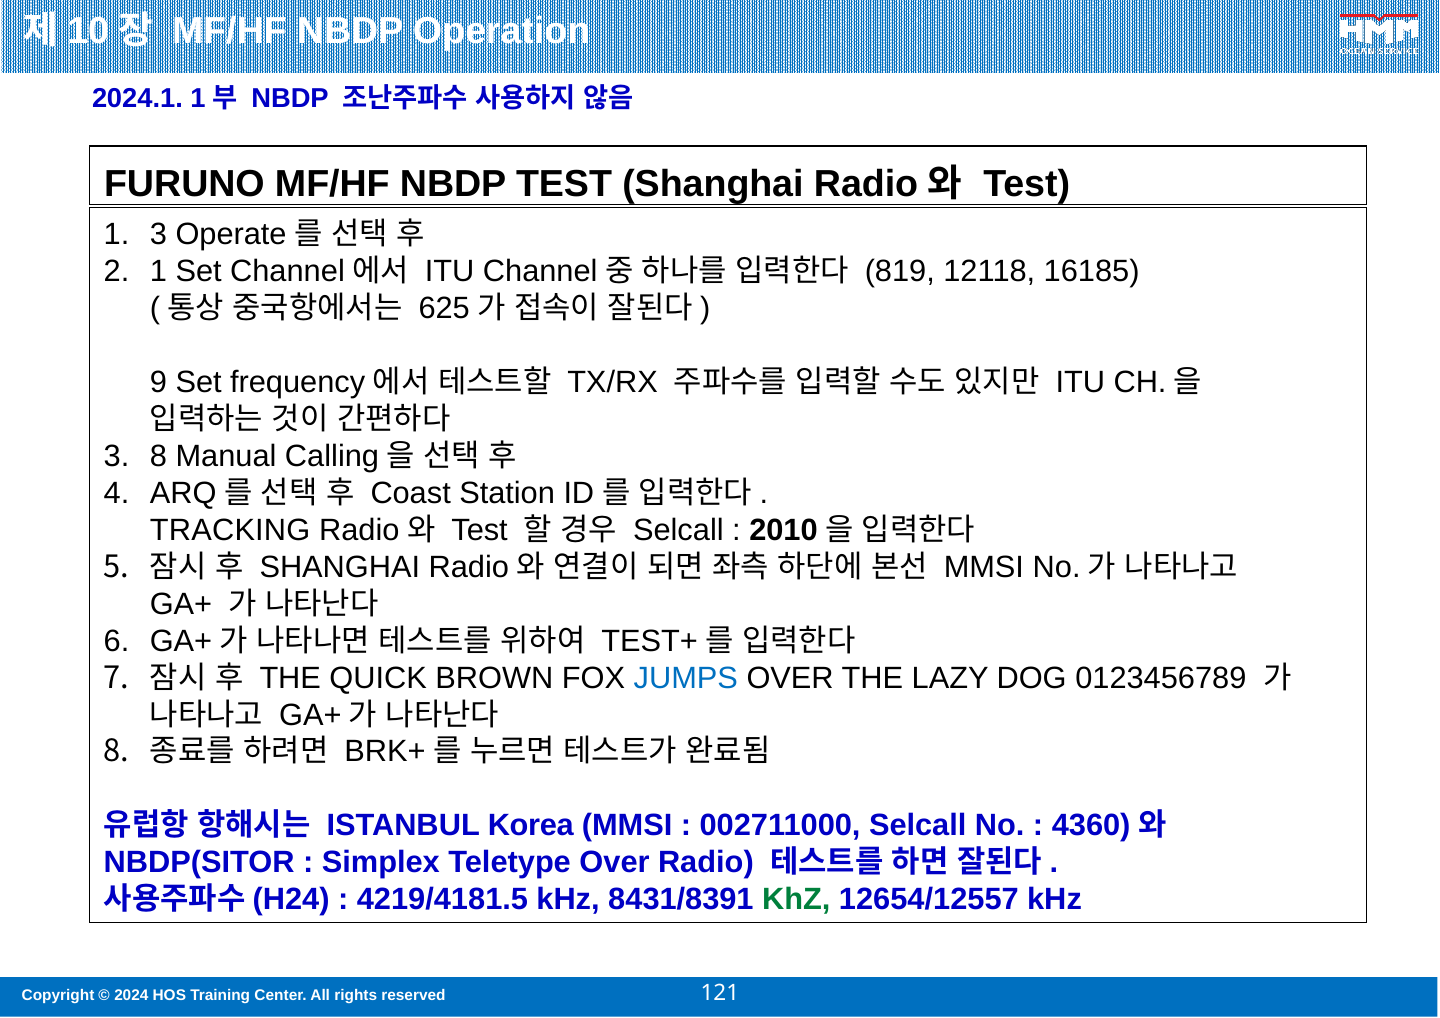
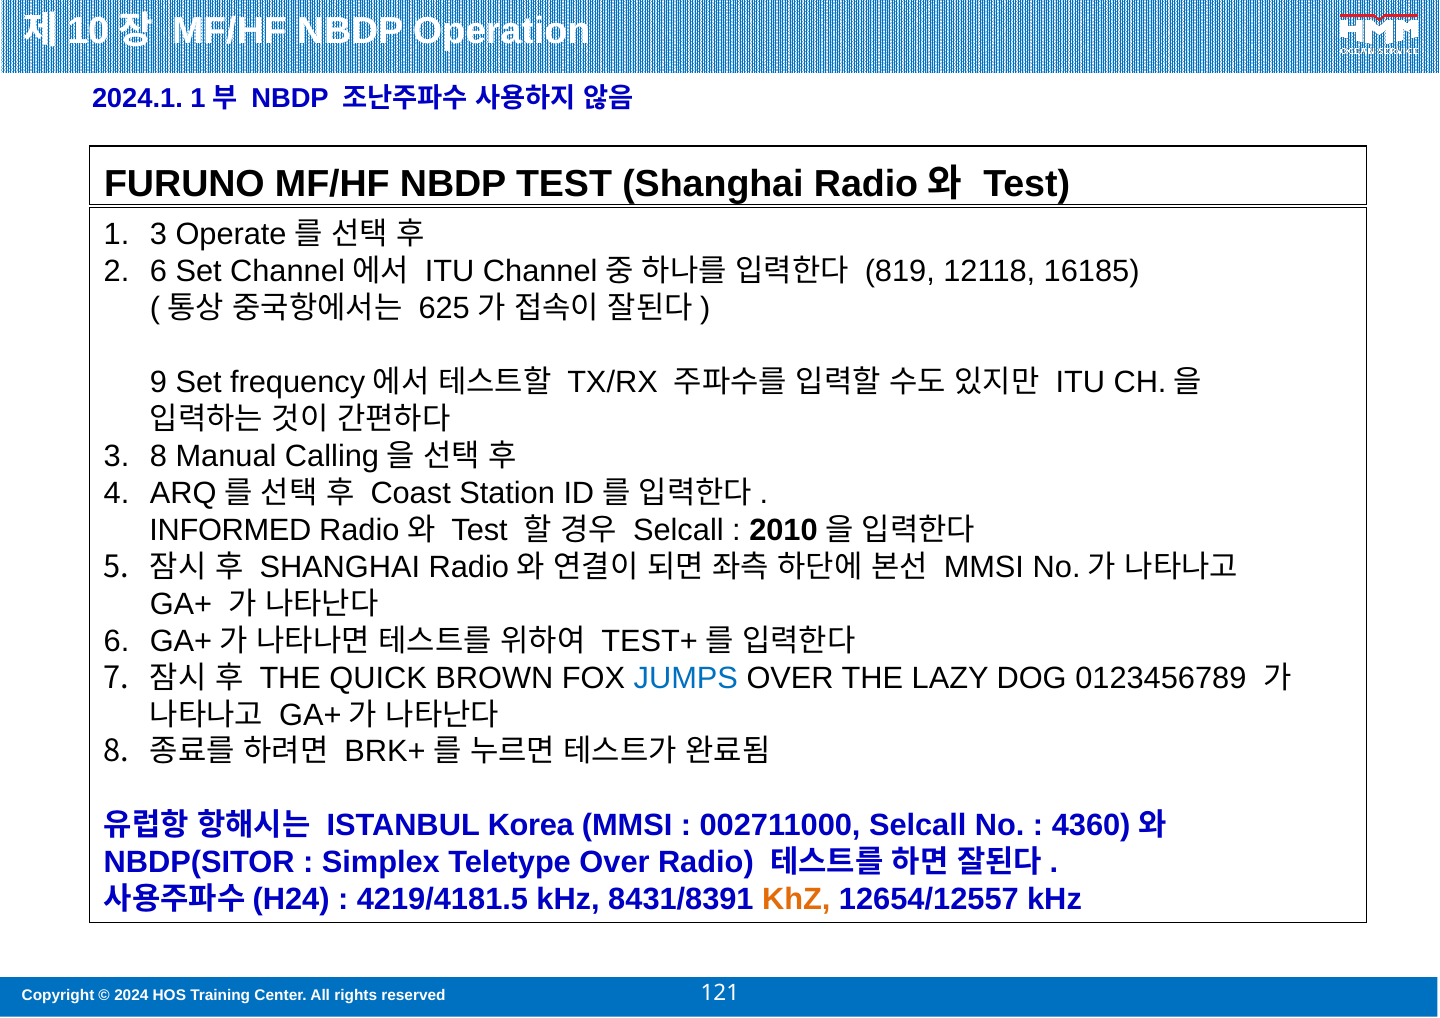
1: 1 -> 6 (159, 272)
TRACKING: TRACKING -> INFORMED (230, 530)
KhZ colour: green -> orange (796, 900)
